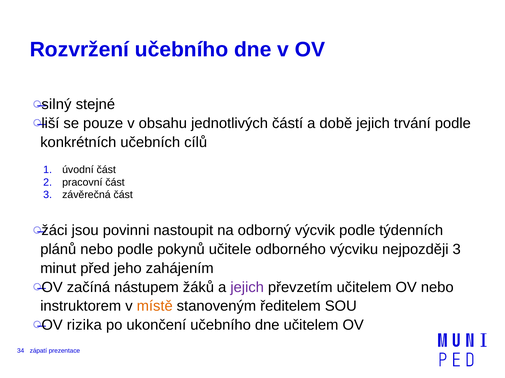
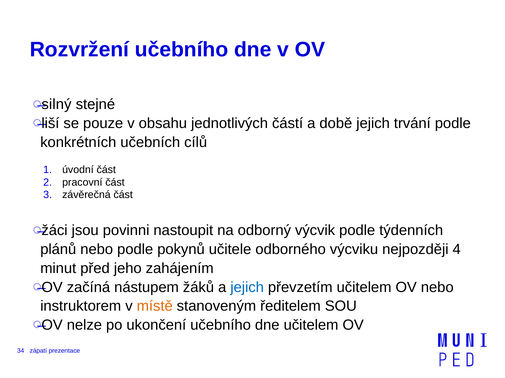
nejpozději 3: 3 -> 4 (457, 250)
jejich colour: purple -> blue (247, 288)
rizika: rizika -> nelze (84, 326)
